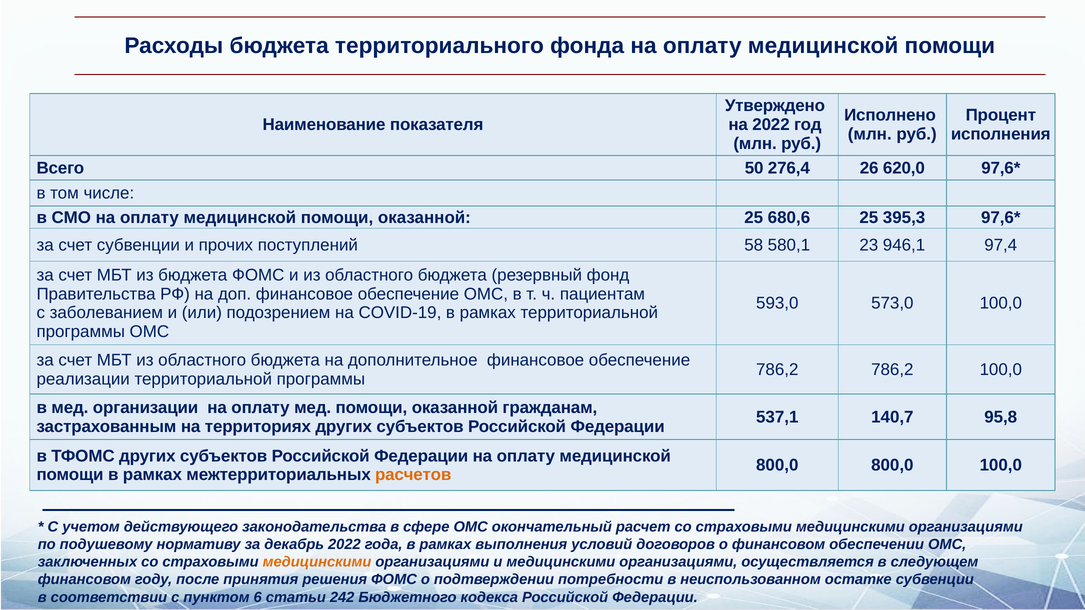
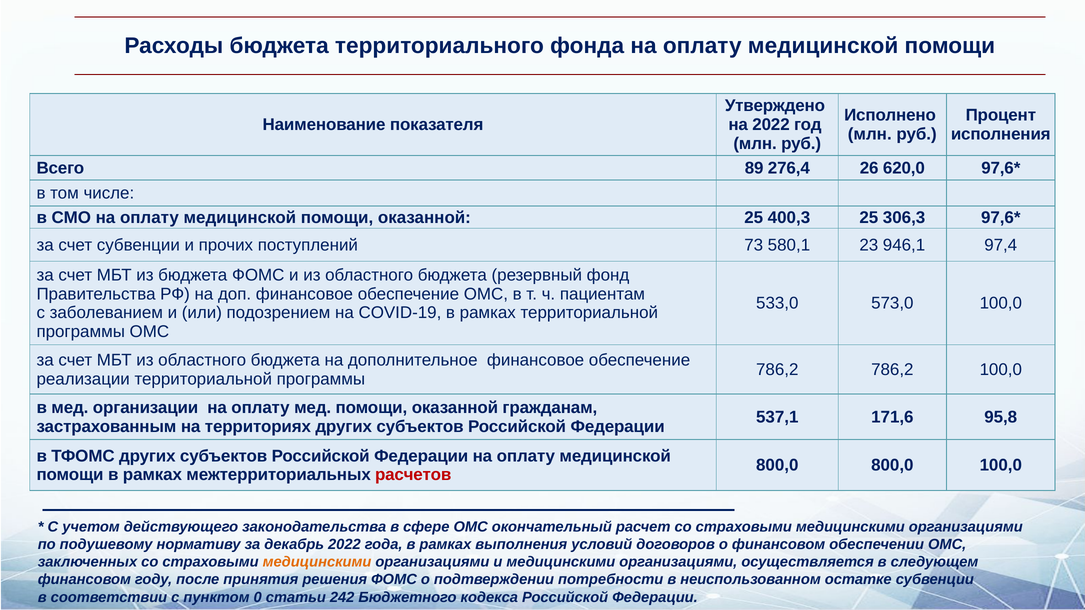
50: 50 -> 89 (754, 168)
680,6: 680,6 -> 400,3 (789, 218)
395,3: 395,3 -> 306,3 (904, 218)
58: 58 -> 73 (754, 245)
593,0: 593,0 -> 533,0 (777, 304)
140,7: 140,7 -> 171,6 (892, 417)
расчетов colour: orange -> red (413, 475)
6: 6 -> 0 (258, 598)
